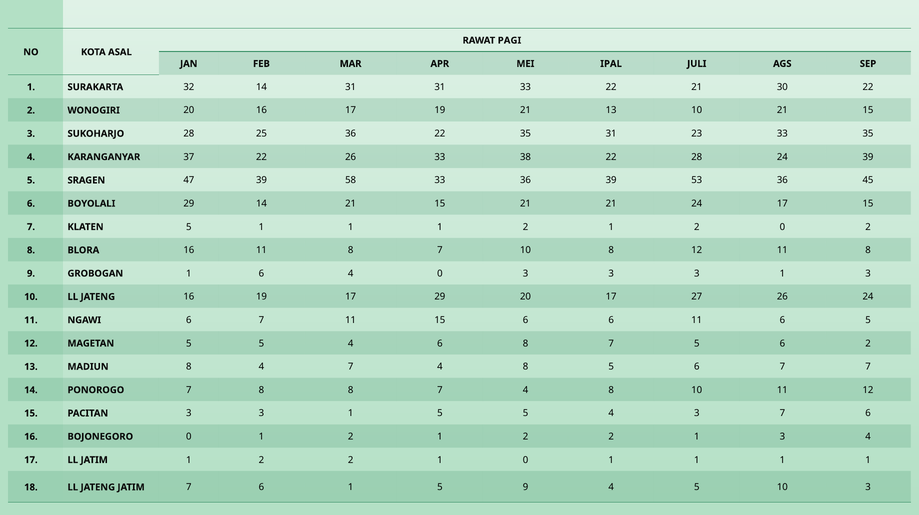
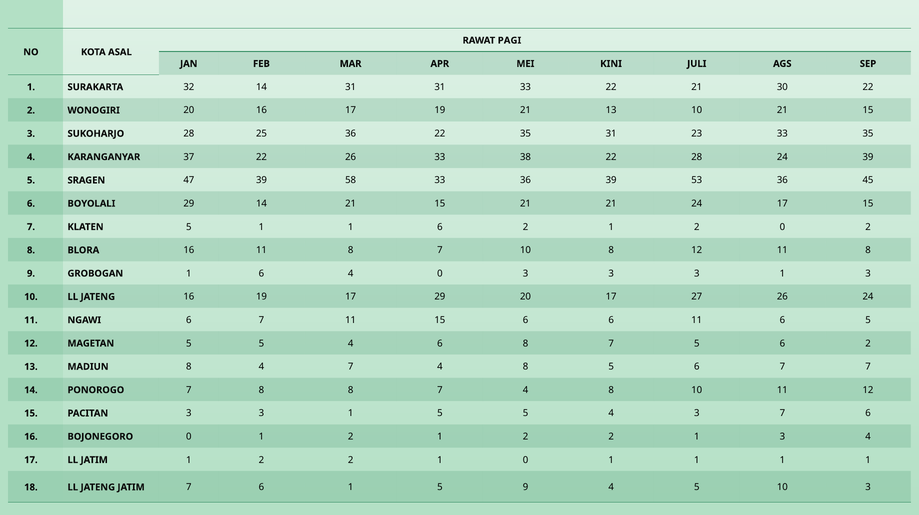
IPAL: IPAL -> KINI (611, 64)
5 1 1 1: 1 -> 6 (440, 227)
